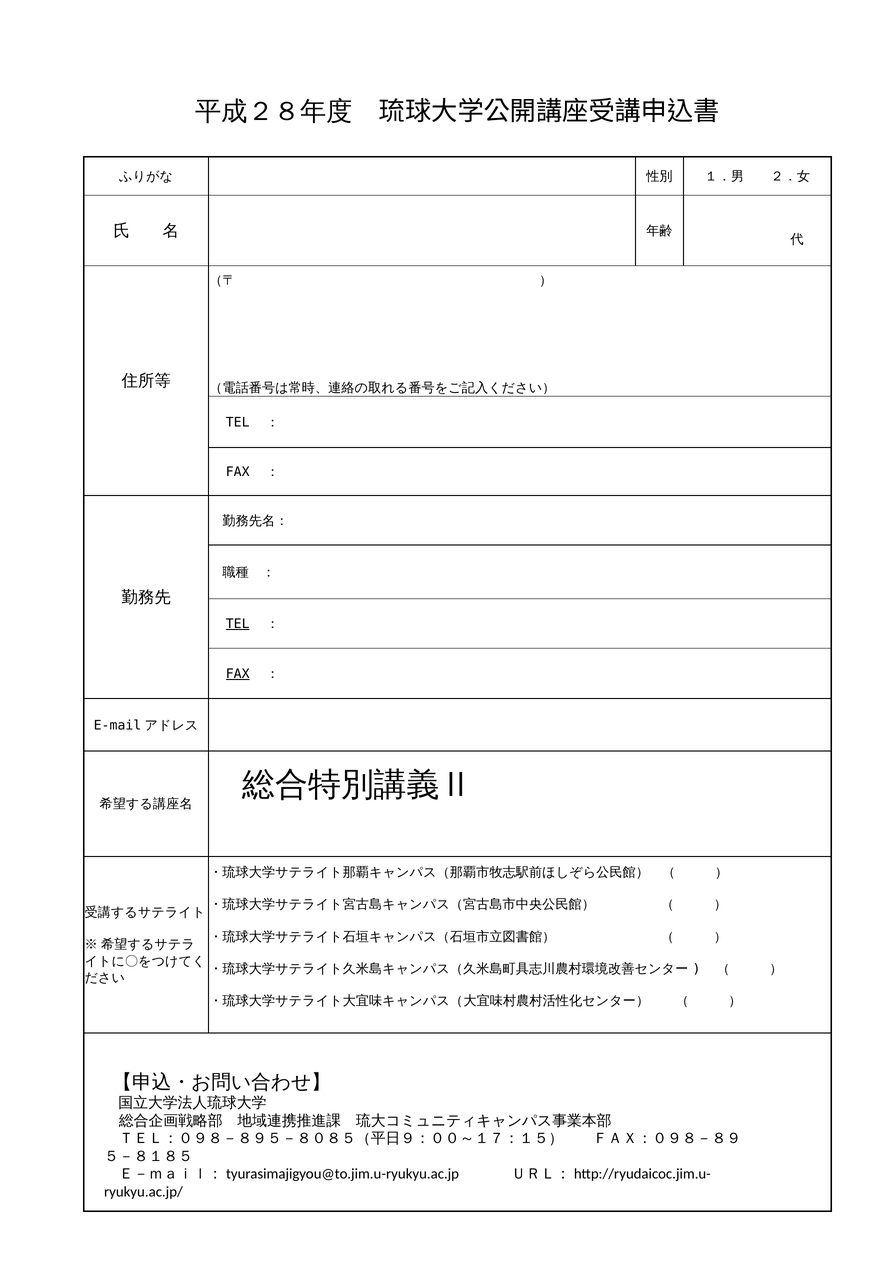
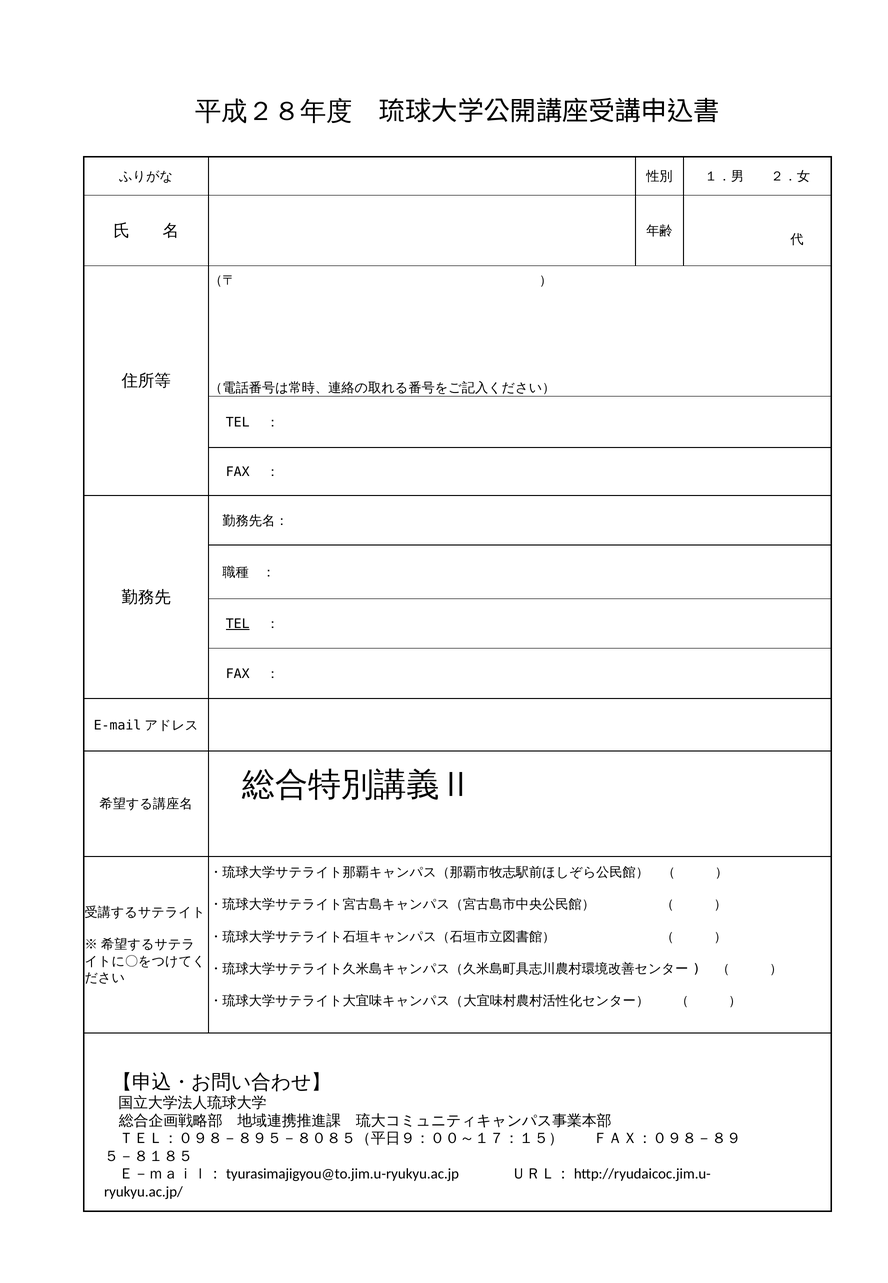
FAX underline: present -> none (238, 674)
